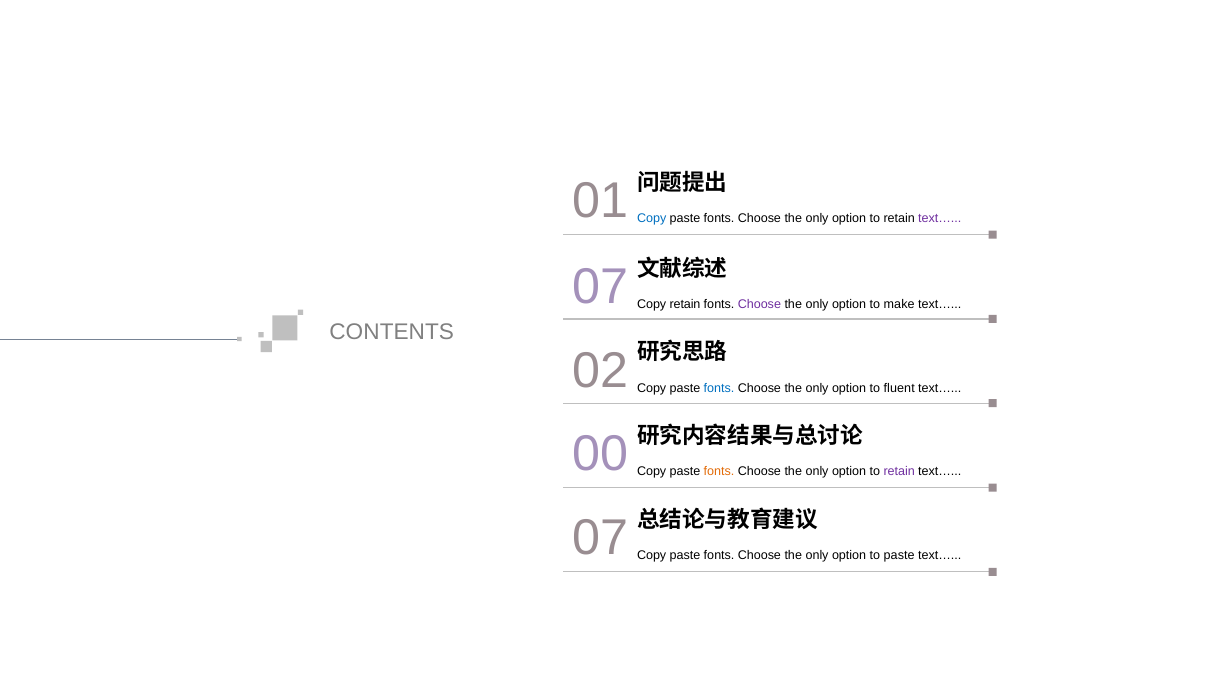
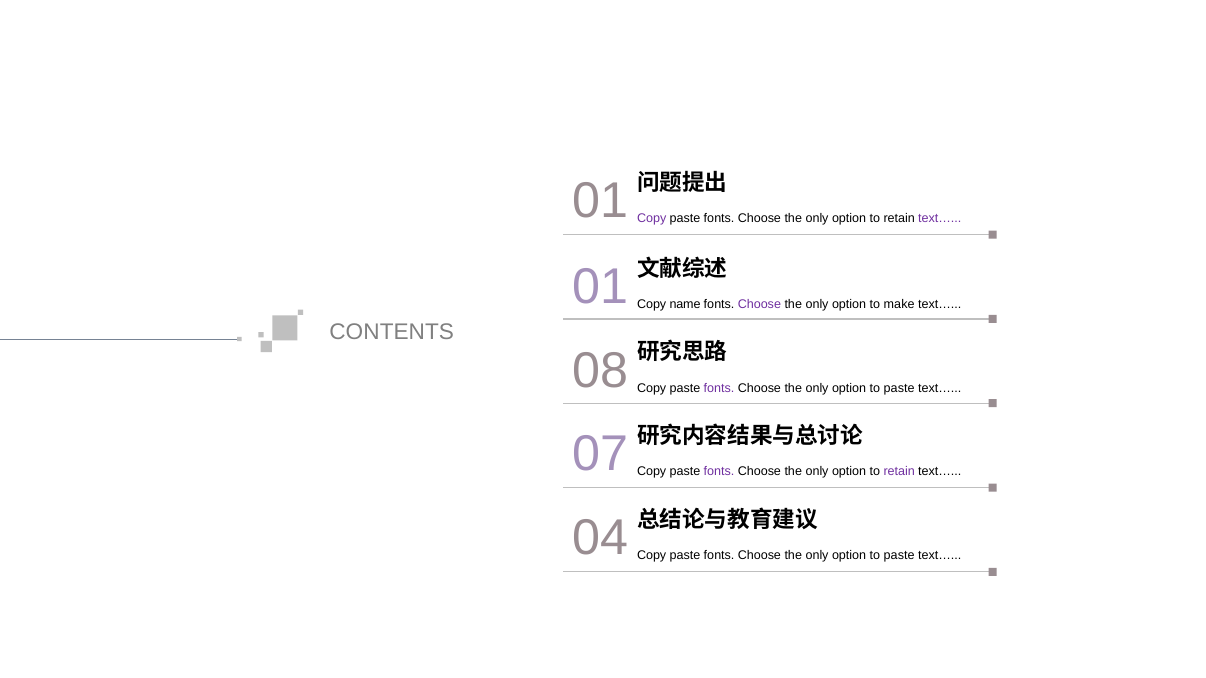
Copy colour: blue -> purple (652, 219)
7: 7 -> 1 (614, 287)
Copy retain: retain -> name (685, 304)
2: 2 -> 8 (614, 371)
fonts colour: blue -> purple (719, 388)
fluent: fluent -> paste (899, 388)
0 0: 0 -> 7 (614, 455)
fonts colour: orange -> purple (719, 472)
7: 7 -> 4 (614, 539)
